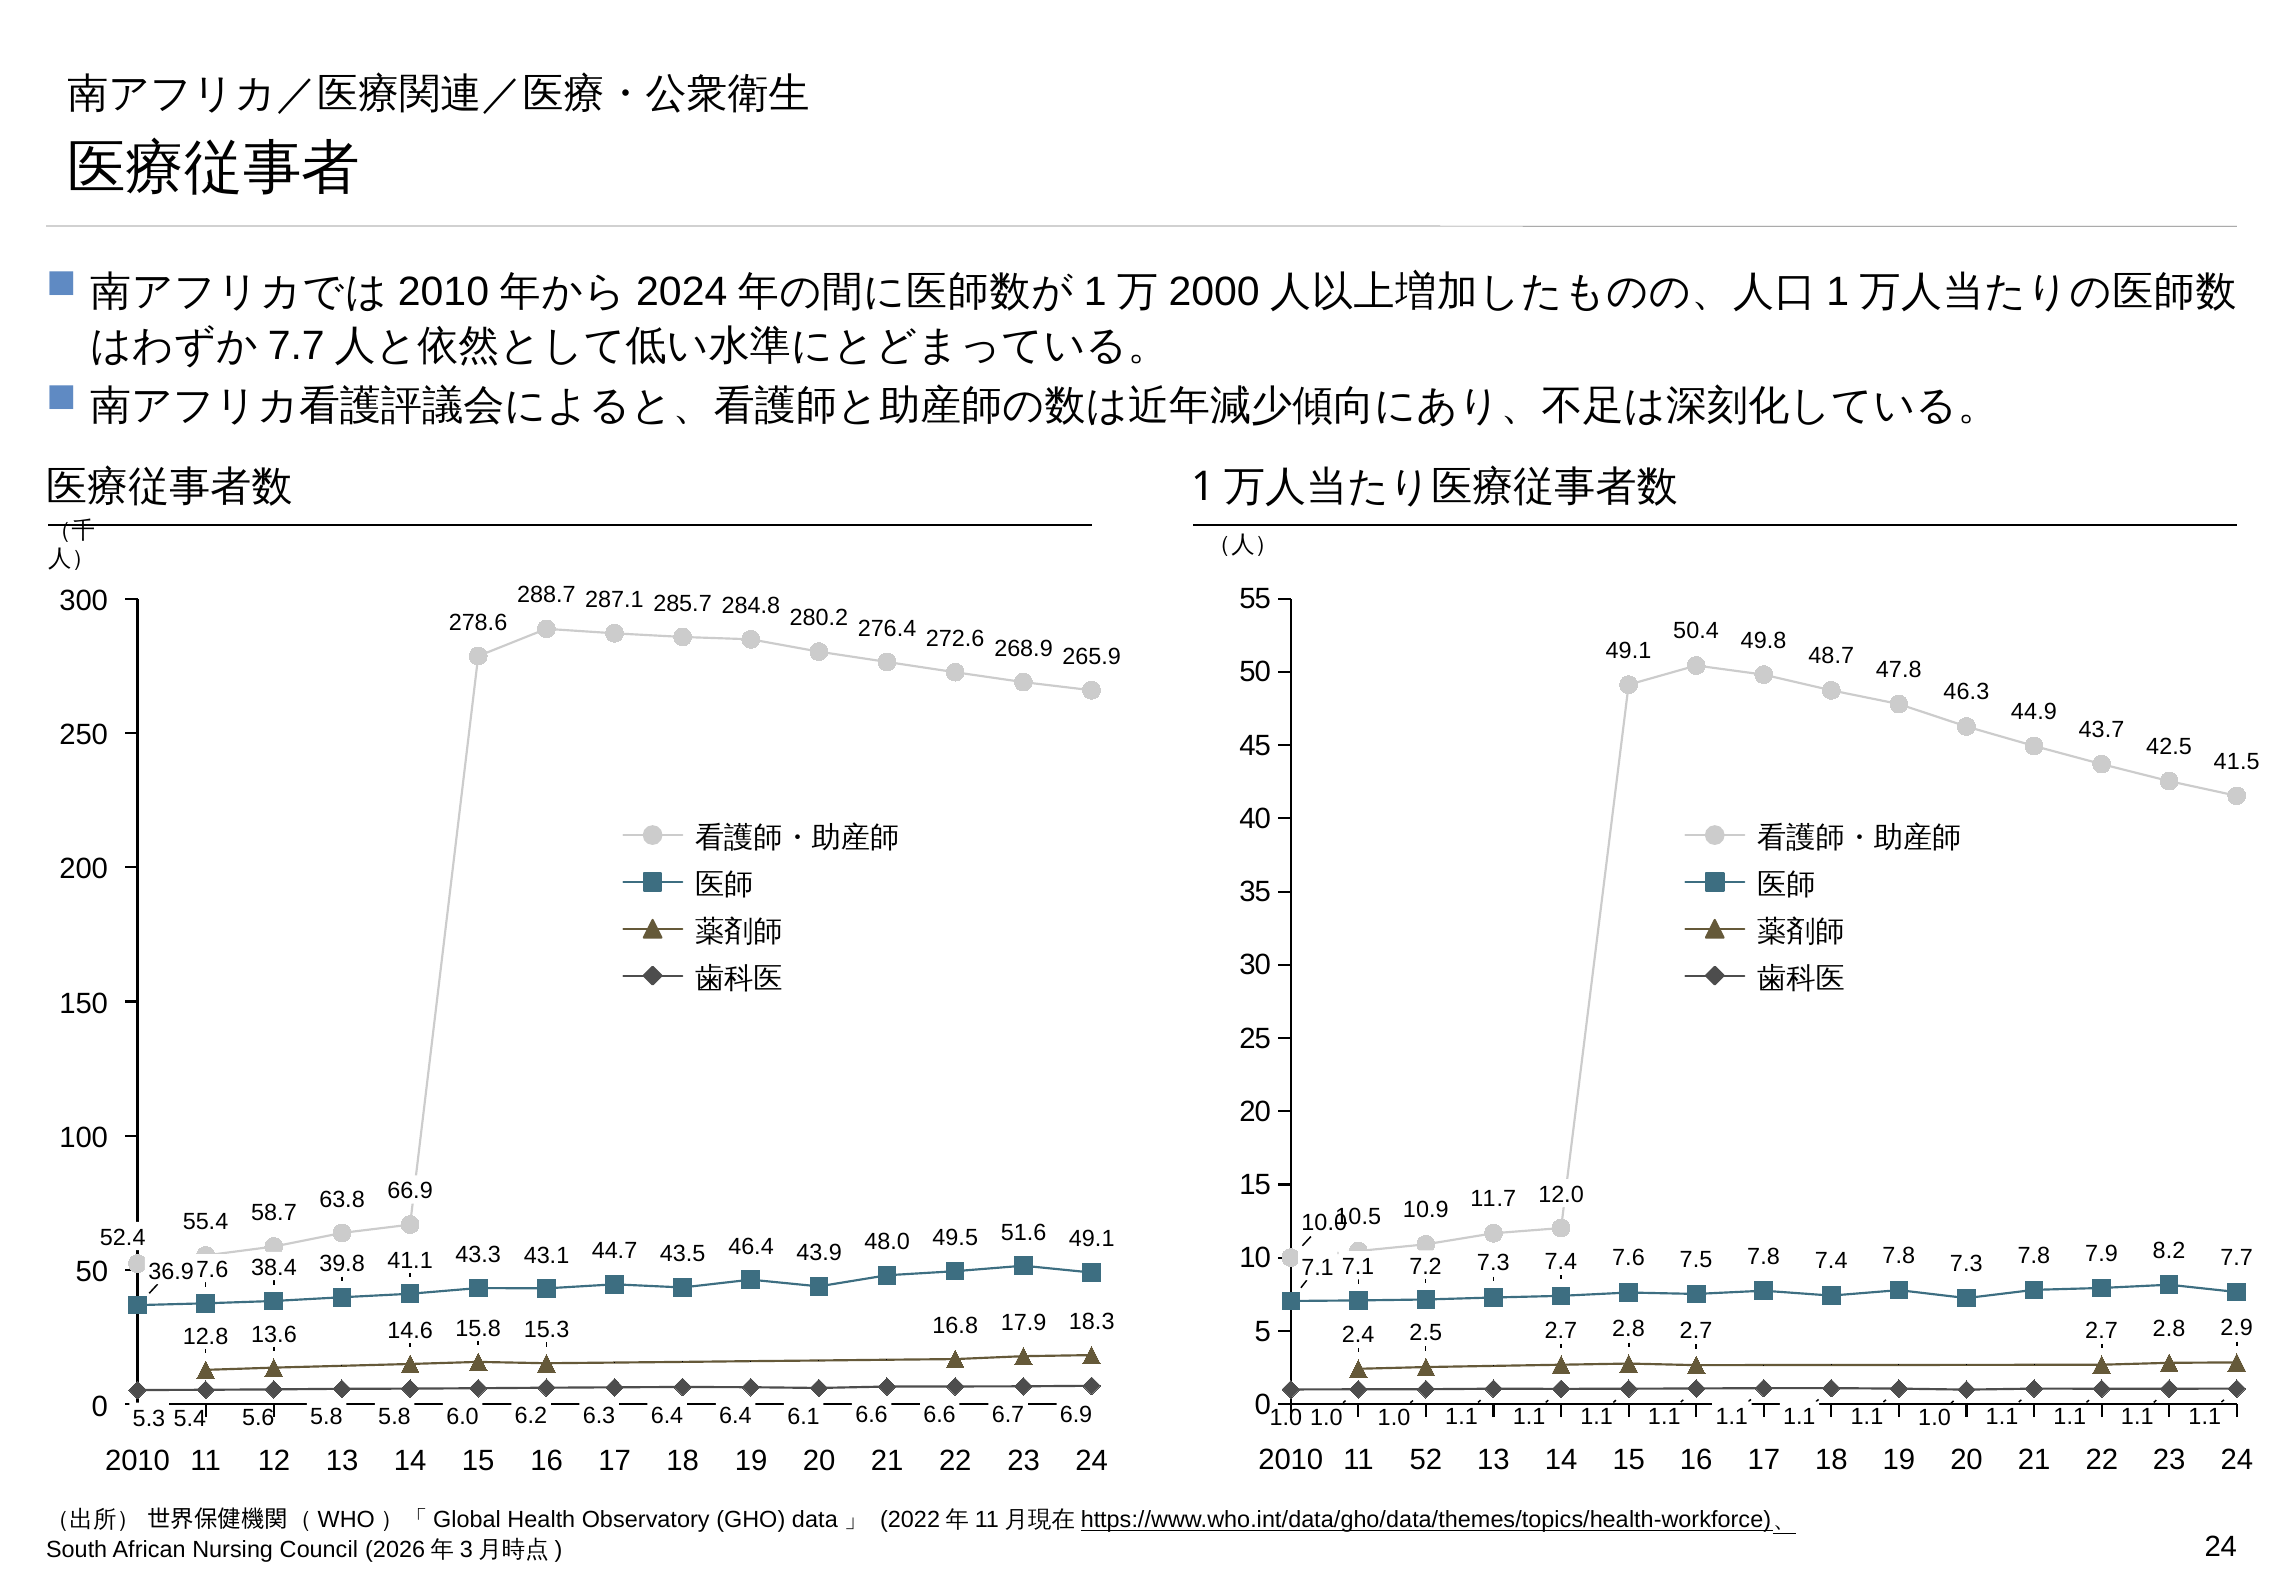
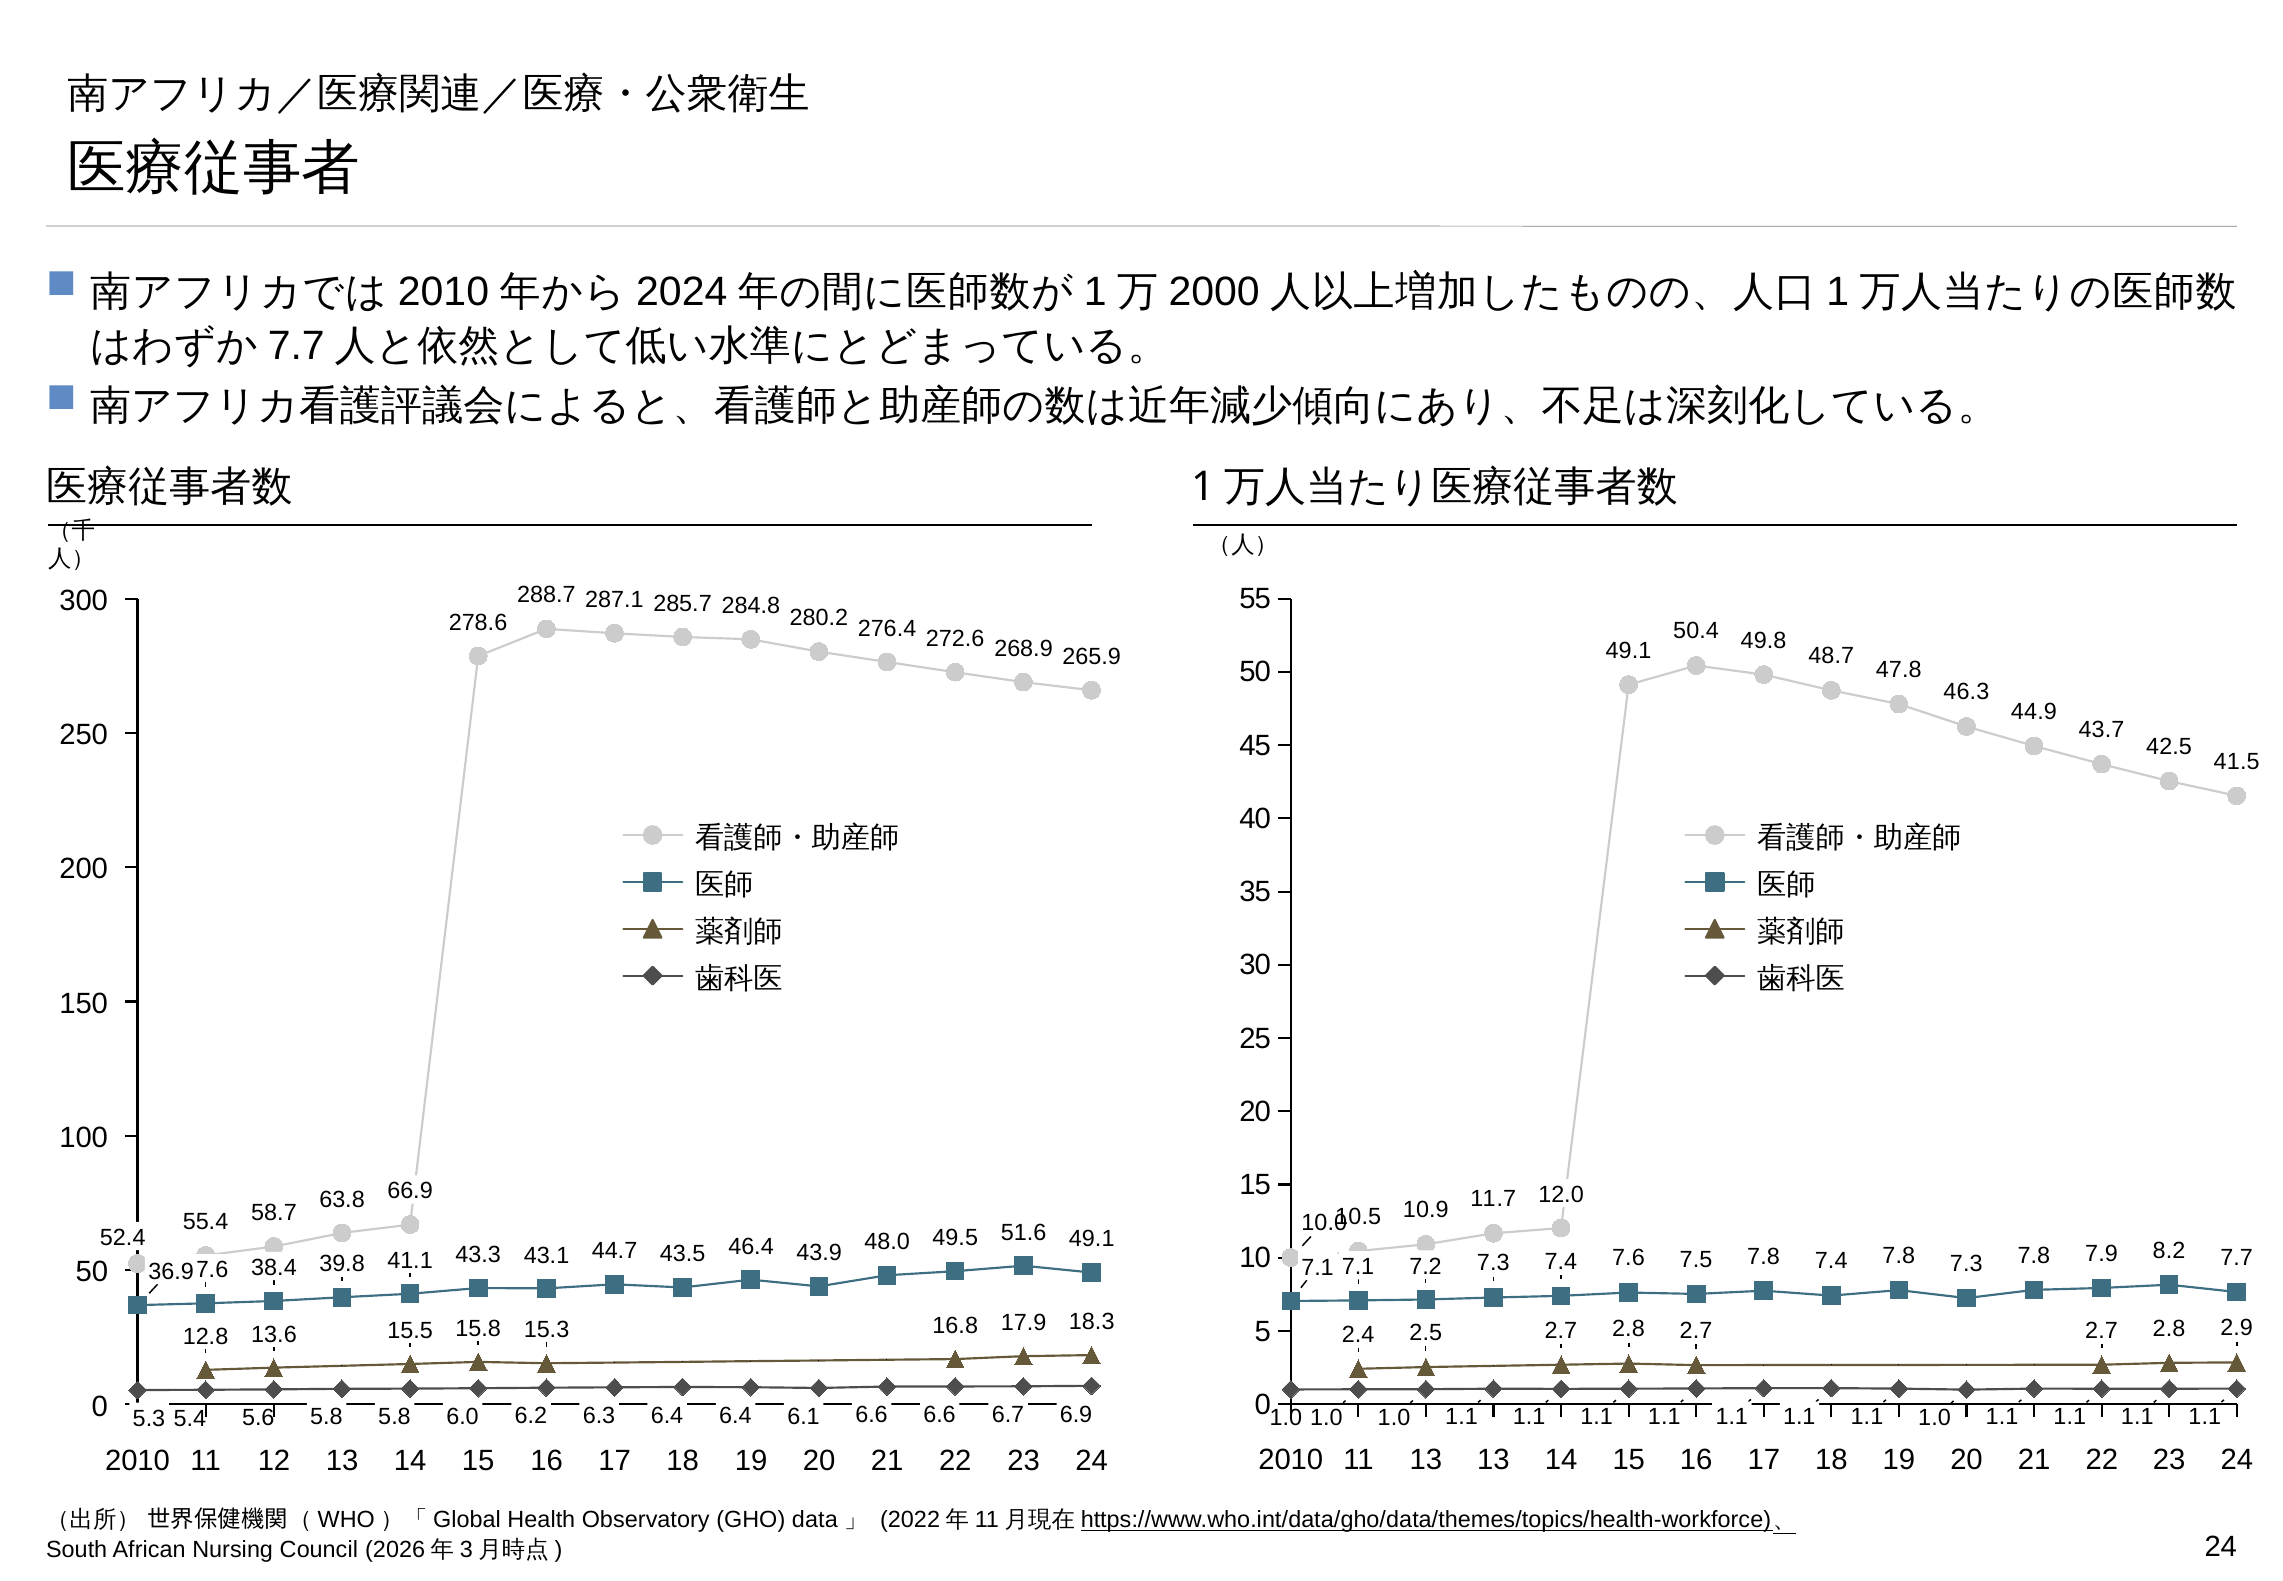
14.6: 14.6 -> 15.5 (410, 1330)
11 52: 52 -> 13 (1426, 1459)
